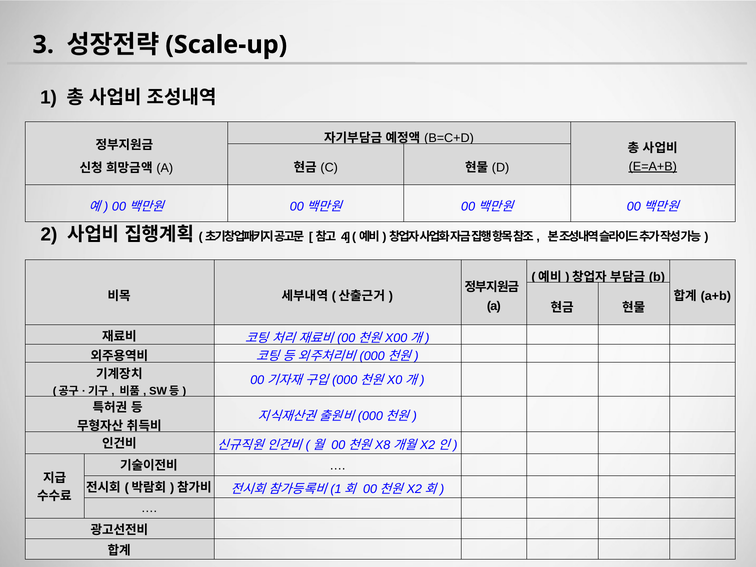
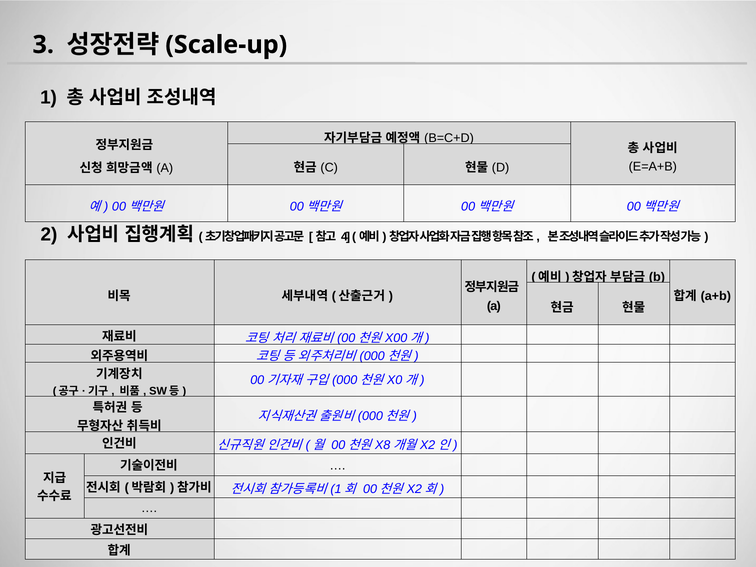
E=A+B underline: present -> none (653, 166)
